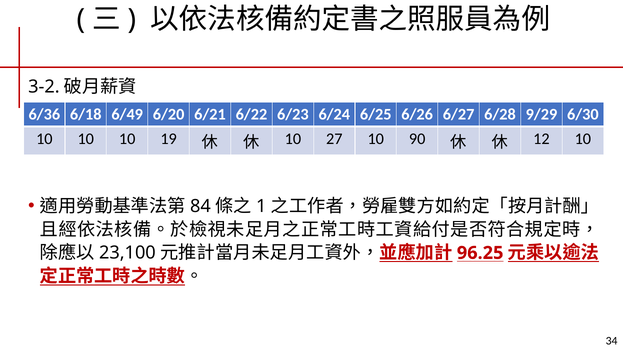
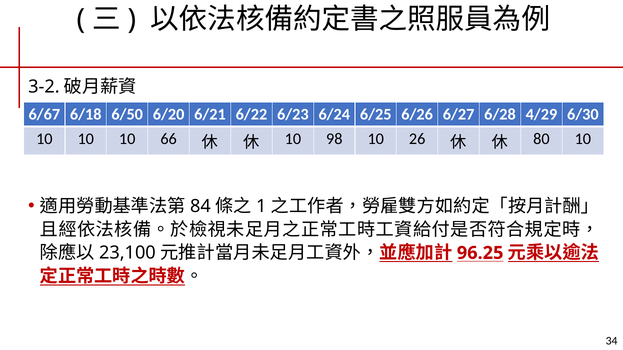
6/36: 6/36 -> 6/67 (44, 115)
6/49: 6/49 -> 6/50 (127, 115)
9/29: 9/29 -> 4/29 (541, 115)
19: 19 -> 66 (169, 139)
27: 27 -> 98 (334, 139)
90: 90 -> 26 (417, 139)
12: 12 -> 80 (541, 139)
